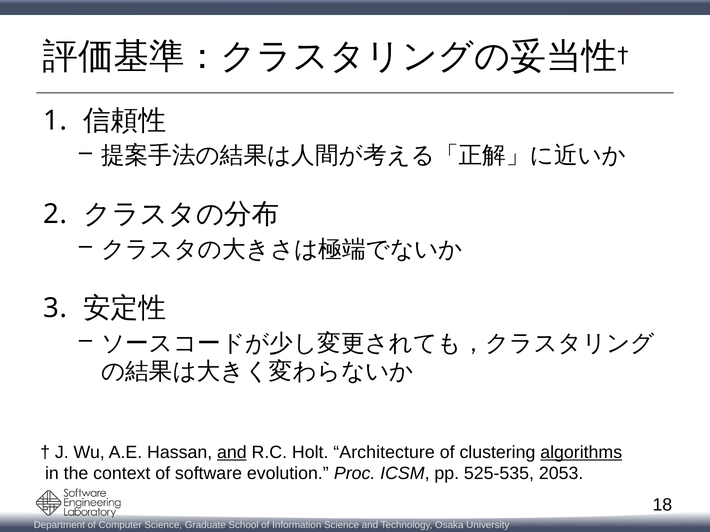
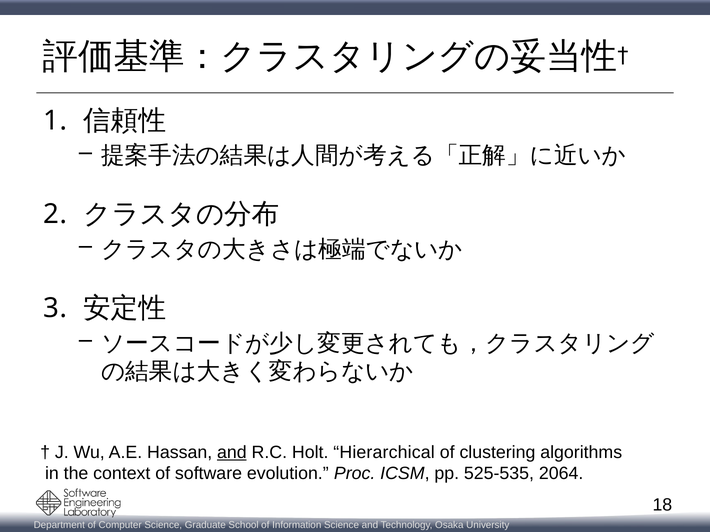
Architecture: Architecture -> Hierarchical (384, 453)
algorithms underline: present -> none (581, 453)
2053: 2053 -> 2064 (561, 474)
